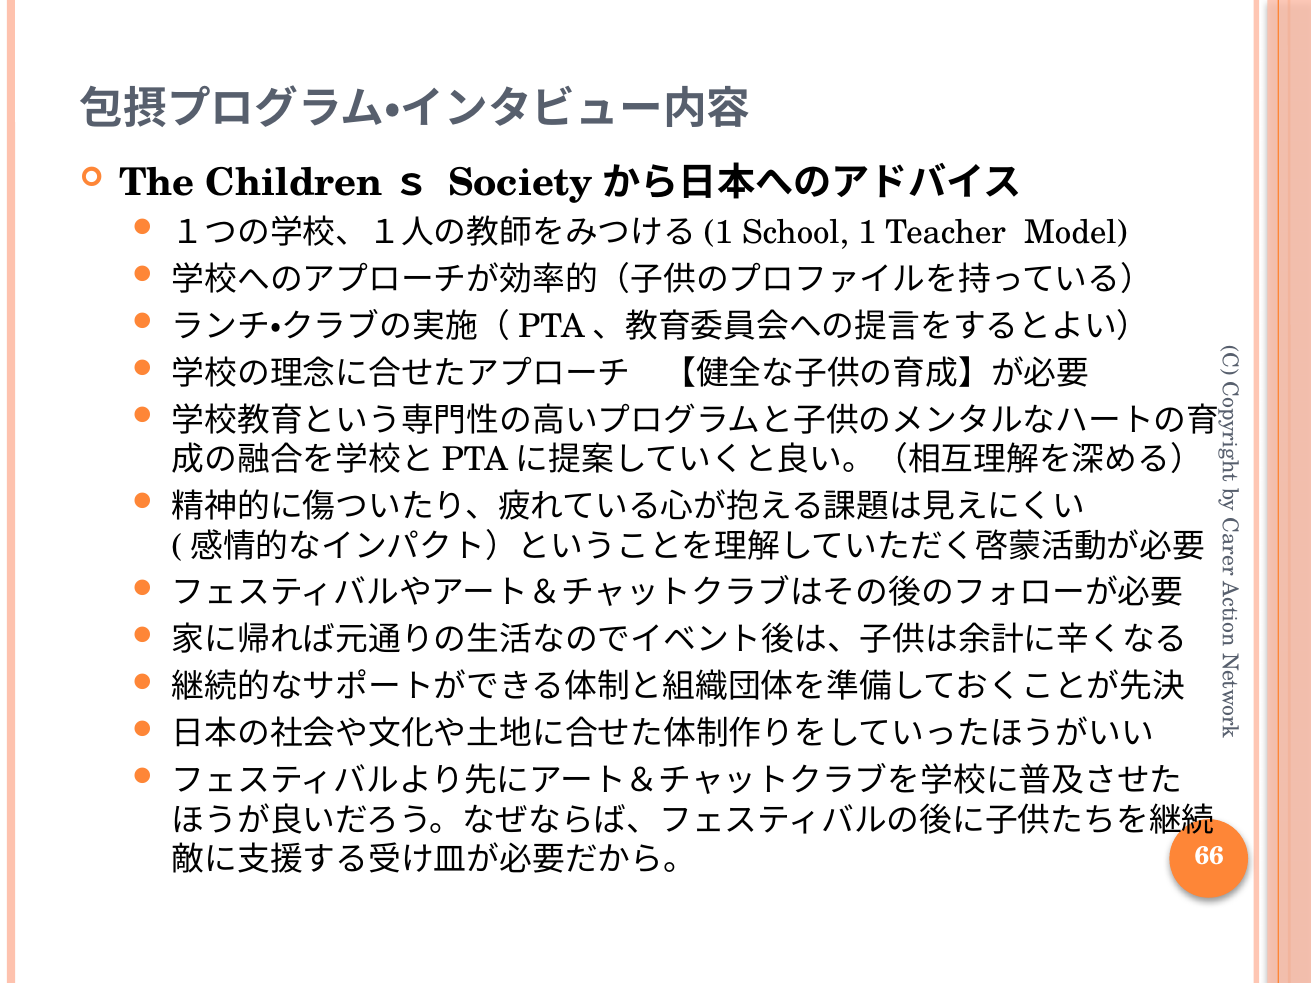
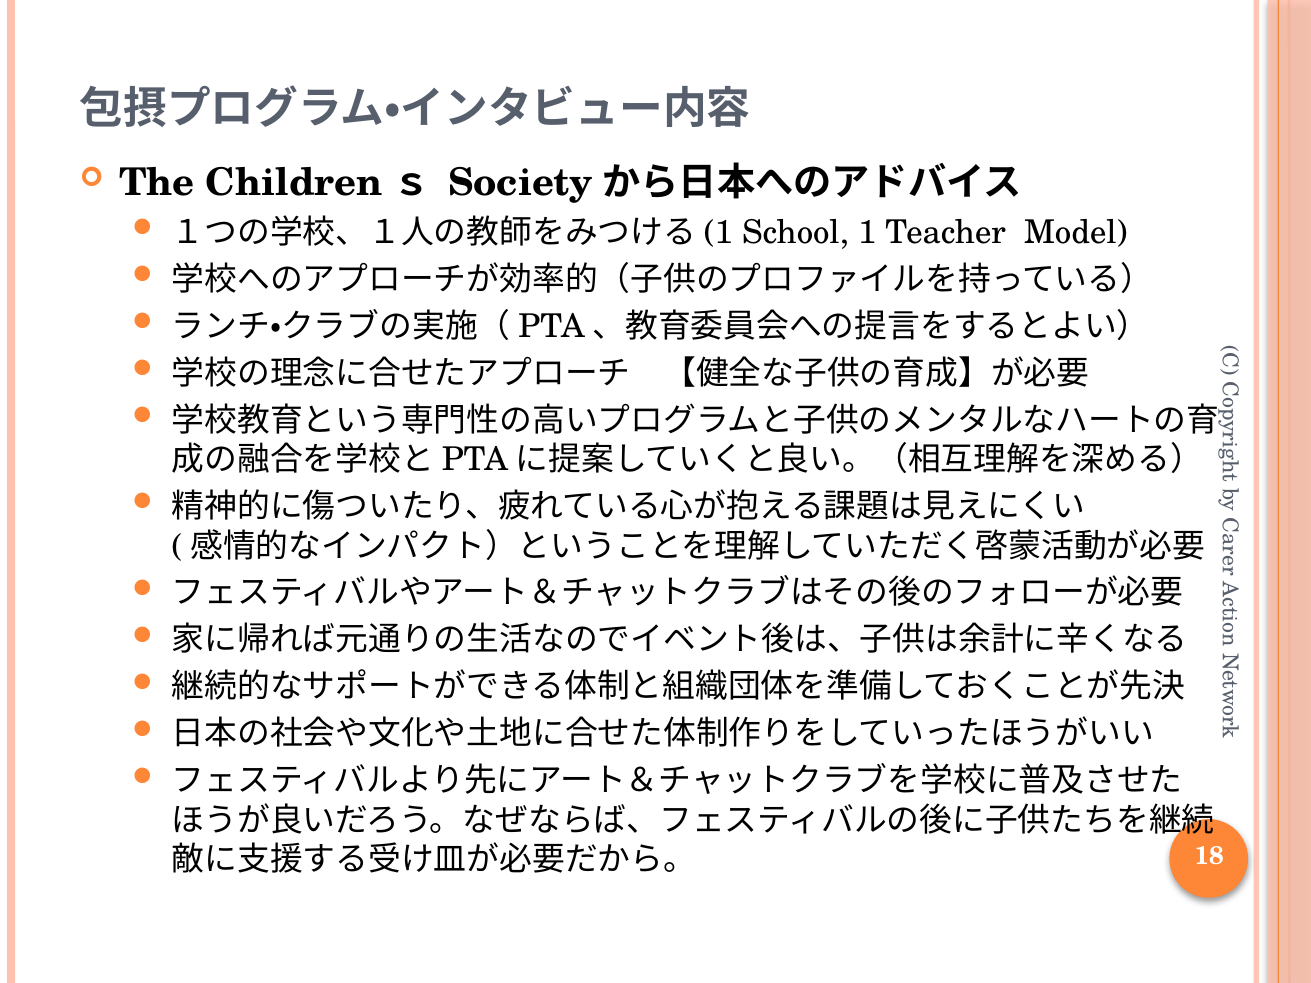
66: 66 -> 18 (1209, 857)
